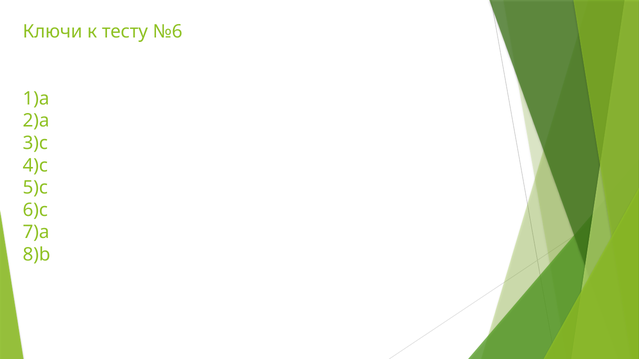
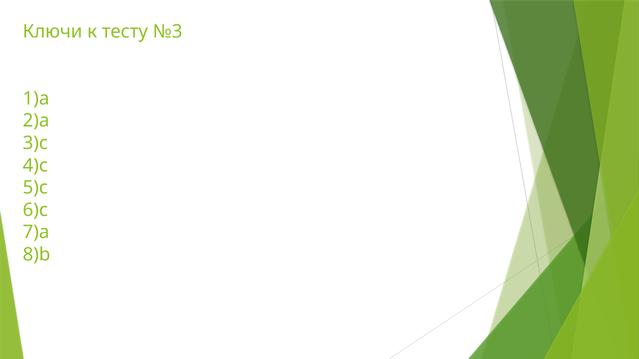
№6: №6 -> №3 (168, 32)
